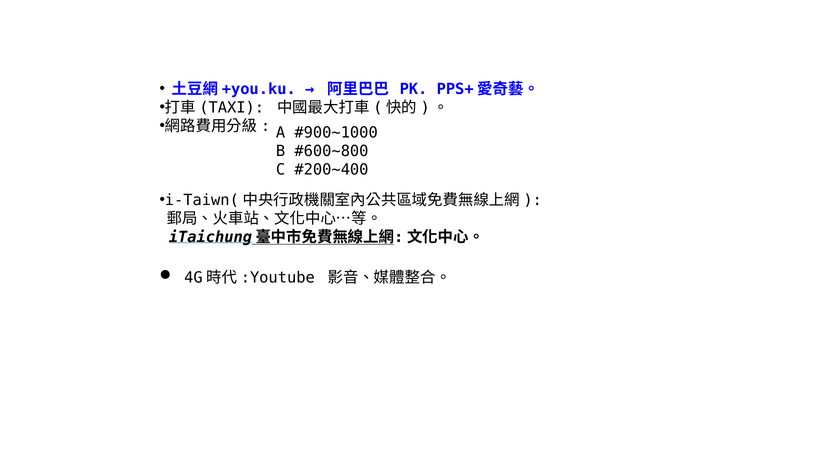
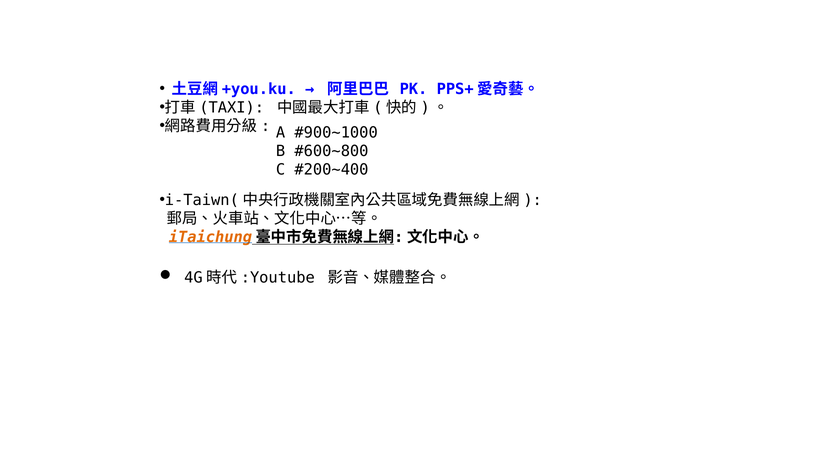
iTaichung colour: black -> orange (210, 237)
